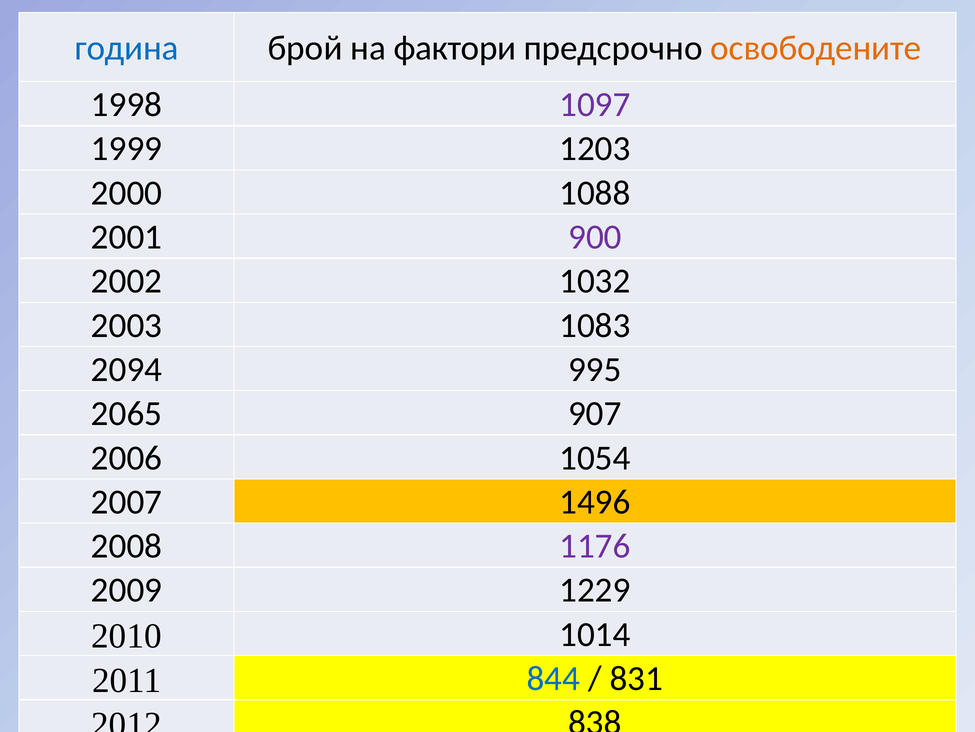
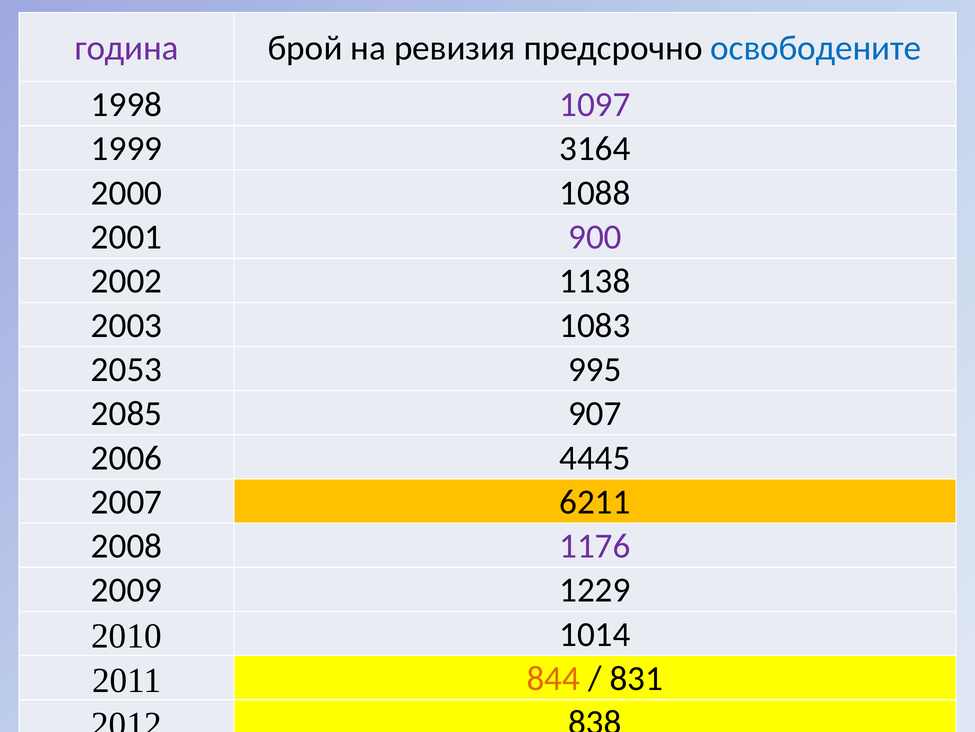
година colour: blue -> purple (127, 48)
фактори: фактори -> ревизия (455, 48)
освободените colour: orange -> blue (816, 48)
1203: 1203 -> 3164 (595, 149)
1032: 1032 -> 1138 (595, 281)
2094: 2094 -> 2053 (127, 369)
2065: 2065 -> 2085 (127, 413)
1054: 1054 -> 4445 (595, 457)
1496: 1496 -> 6211 (595, 502)
844 colour: blue -> orange (553, 678)
